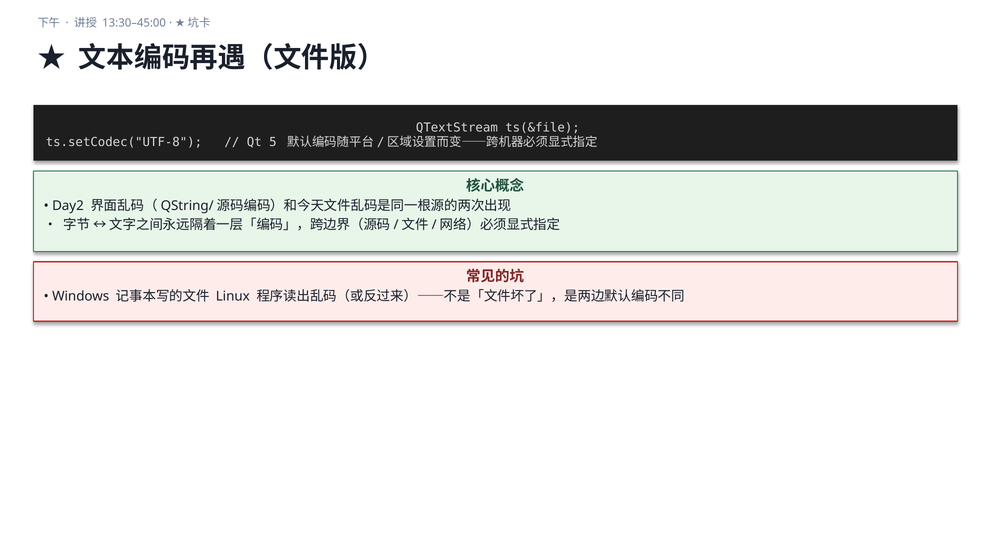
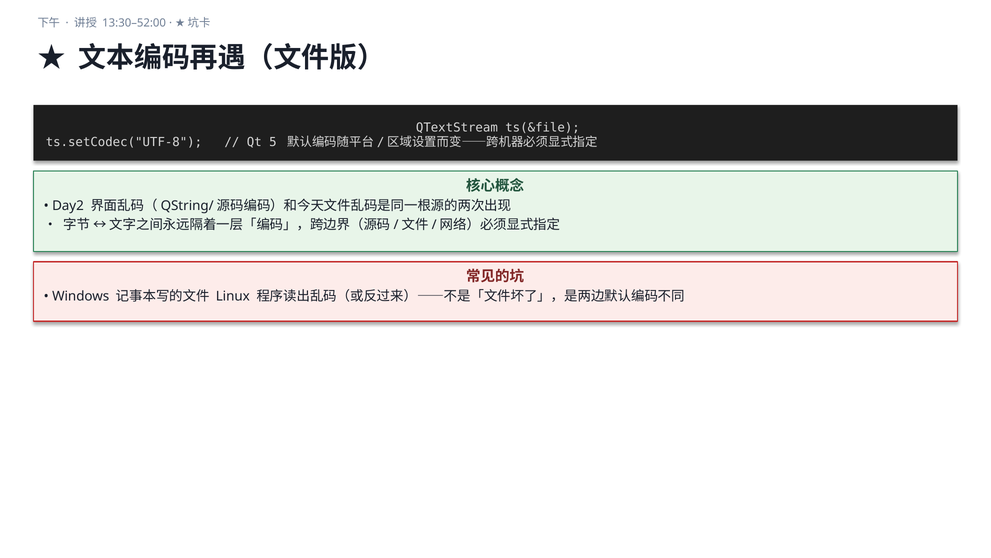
13:30–45:00: 13:30–45:00 -> 13:30–52:00 (134, 23)
